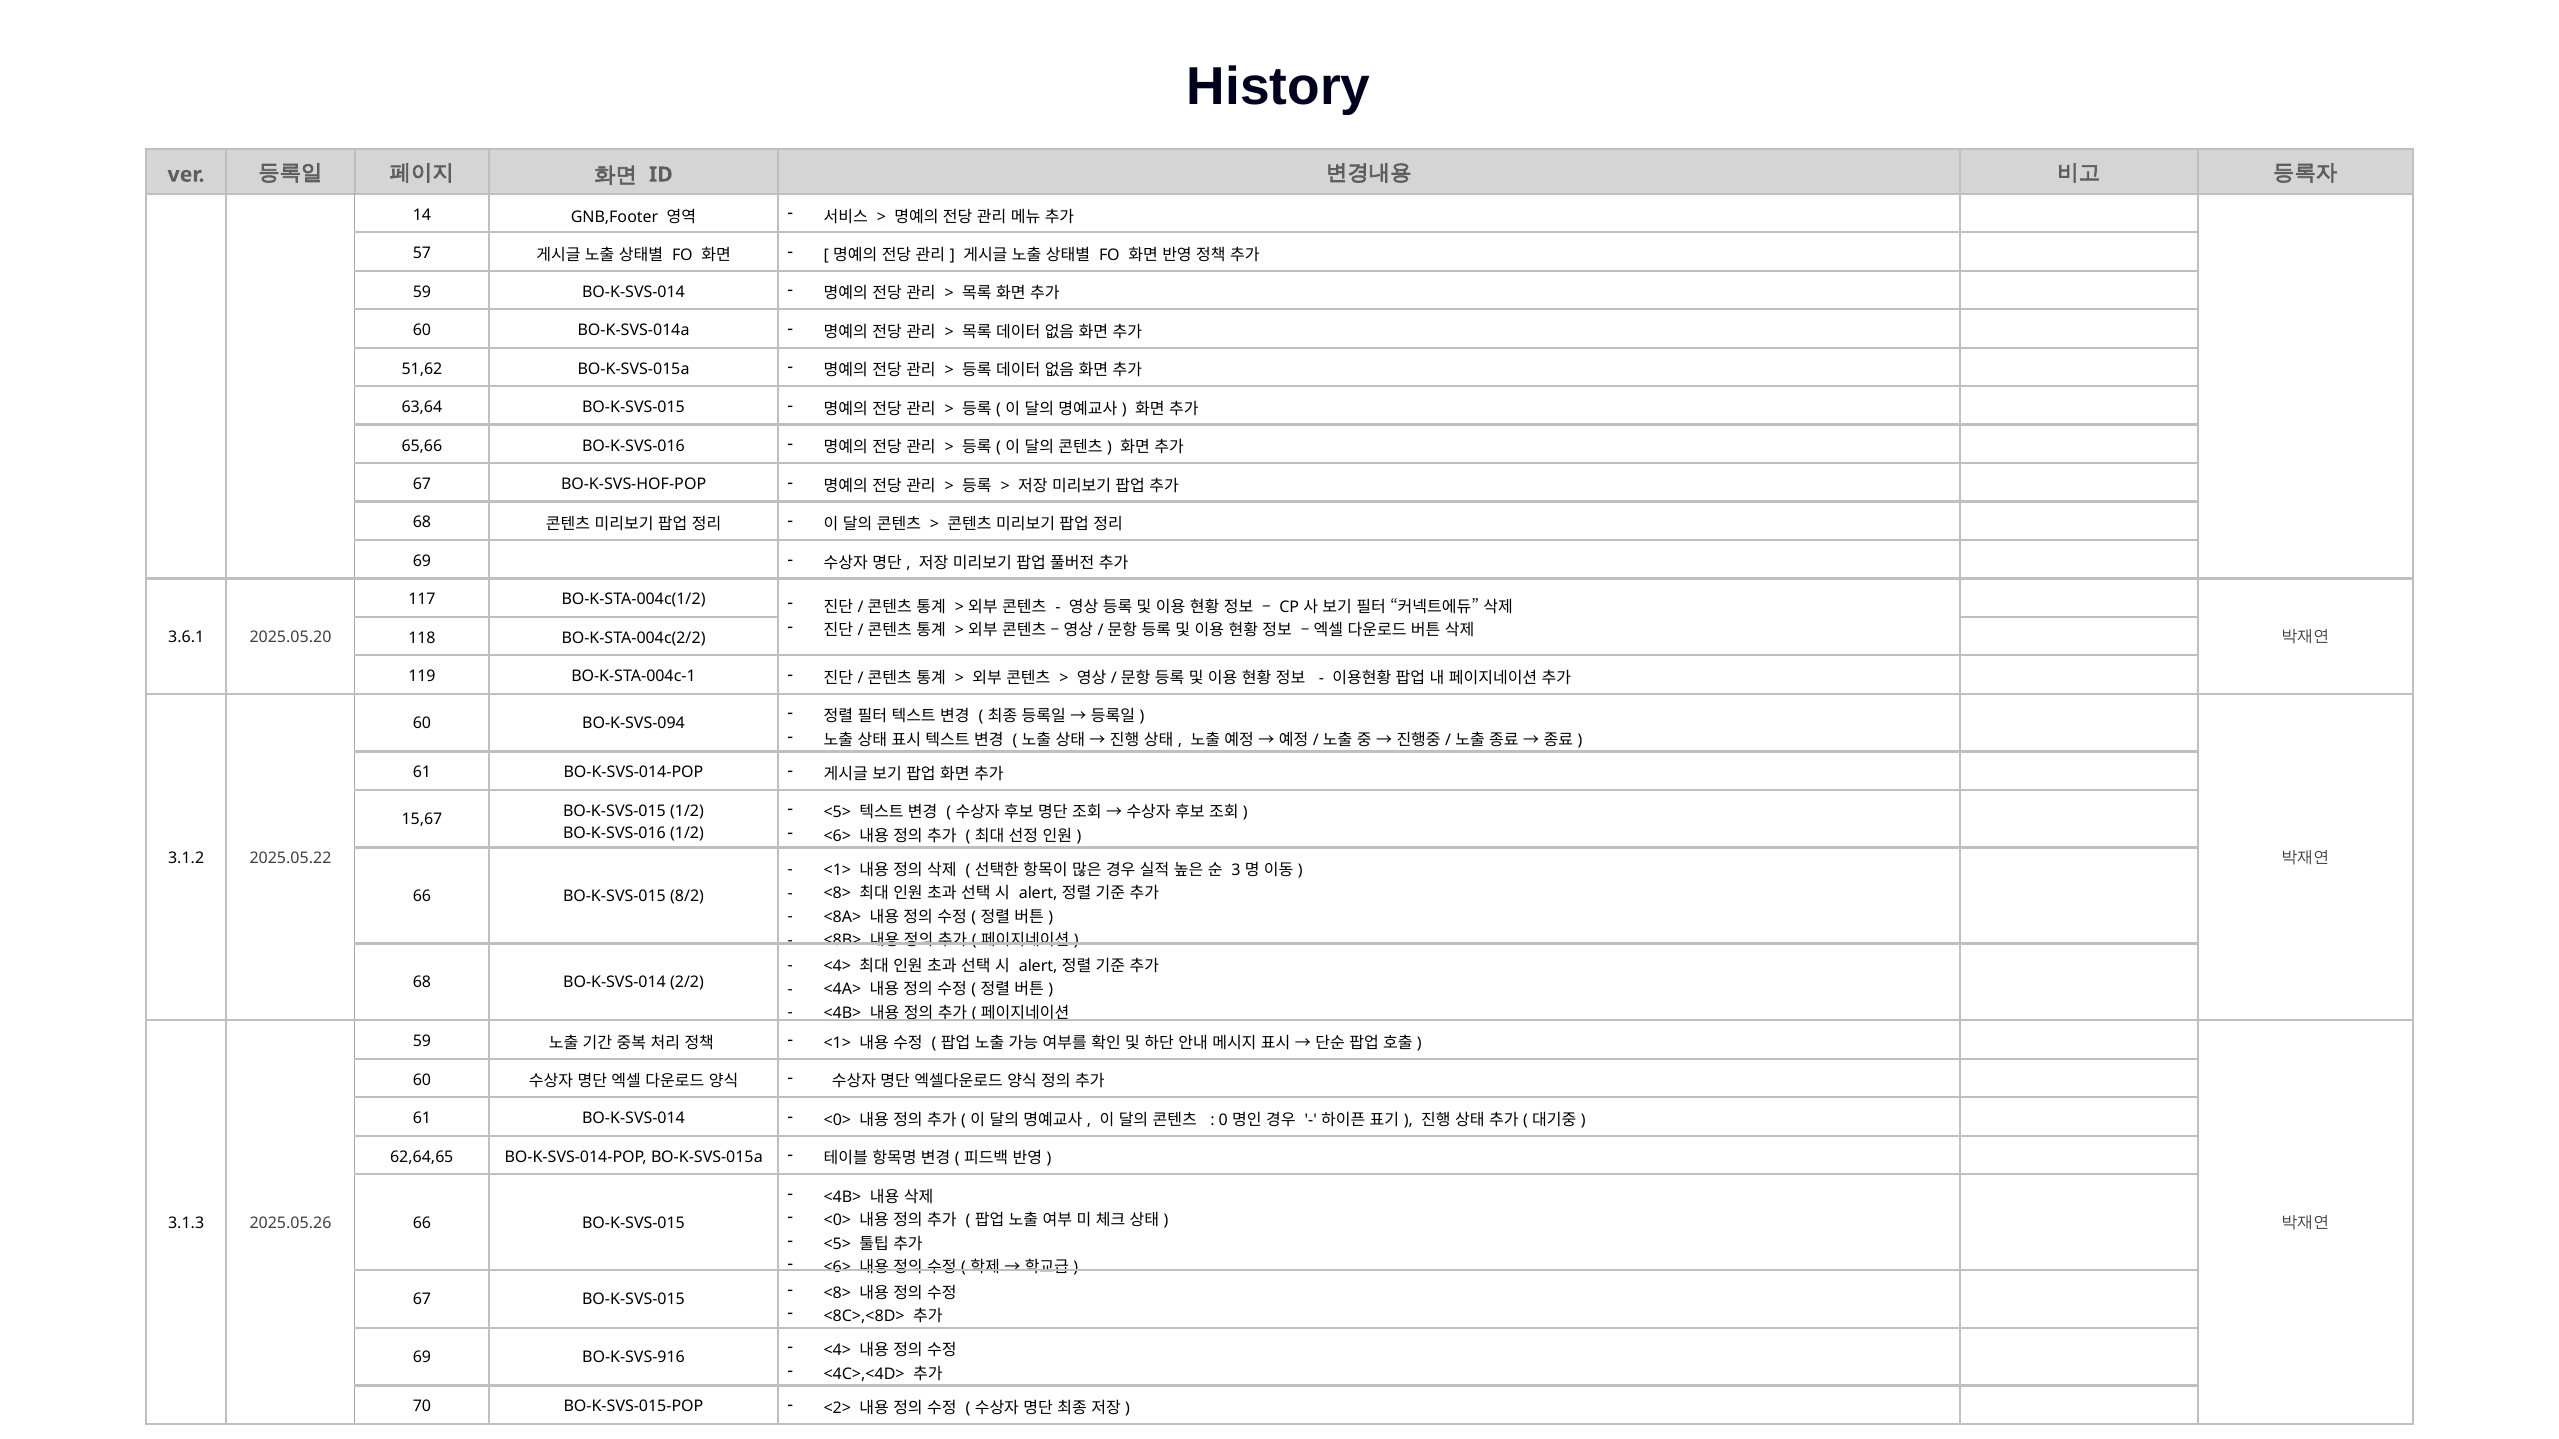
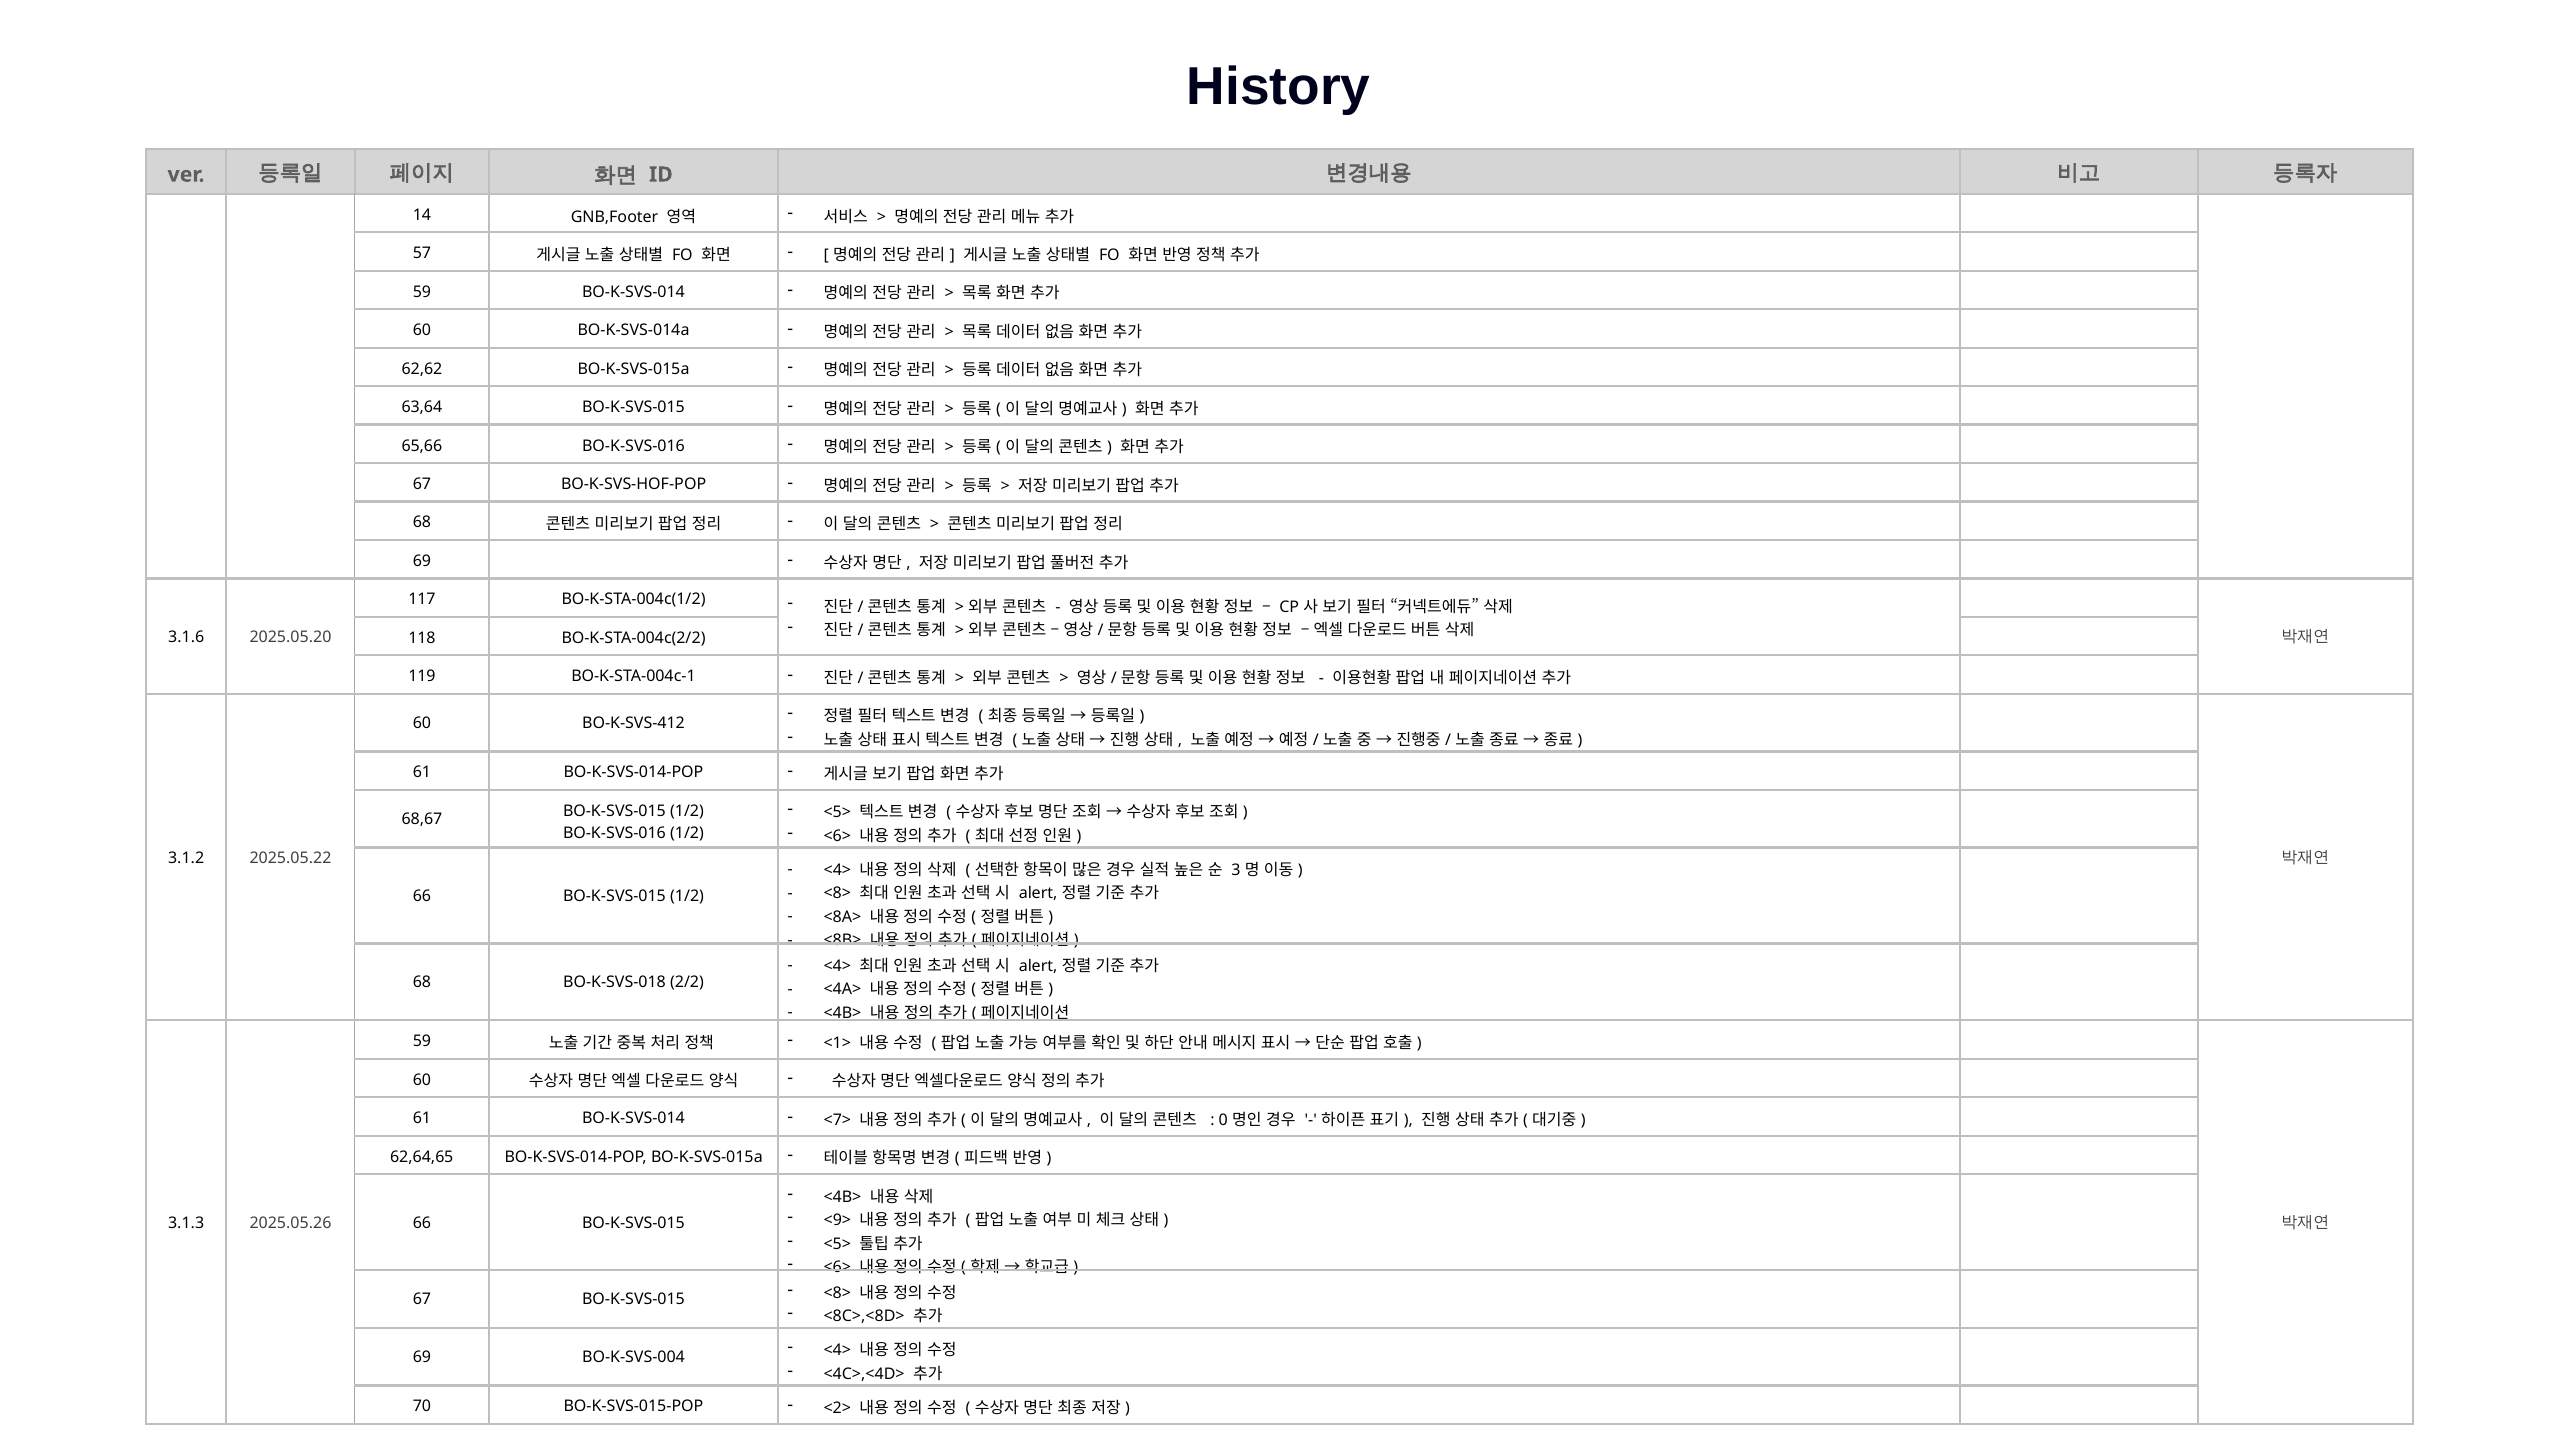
51,62: 51,62 -> 62,62 (422, 369)
3.6.1: 3.6.1 -> 3.1.6 (186, 637)
BO-K-SVS-094: BO-K-SVS-094 -> BO-K-SVS-412 (634, 723)
15,67: 15,67 -> 68,67 (422, 820)
<1>: <1> -> <4> (837, 871)
66 BO-K-SVS-015 8/2: 8/2 -> 1/2 (687, 896)
68 BO-K-SVS-014: BO-K-SVS-014 -> BO-K-SVS-018 (614, 983)
<0>: <0> -> <7> (837, 1120)
<0>: <0> -> <9> (837, 1221)
BO-K-SVS-916: BO-K-SVS-916 -> BO-K-SVS-004 (634, 1358)
